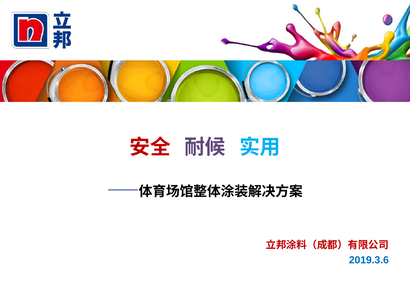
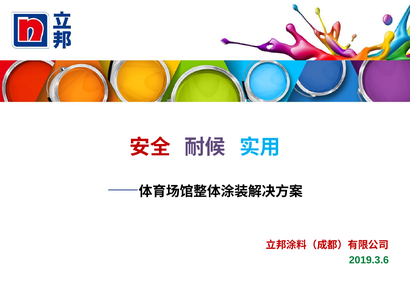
2019.3.6 colour: blue -> green (369, 260)
